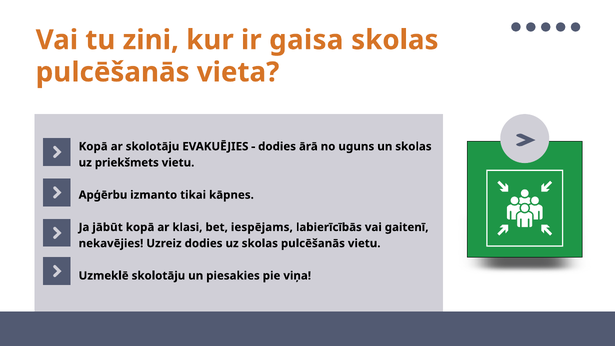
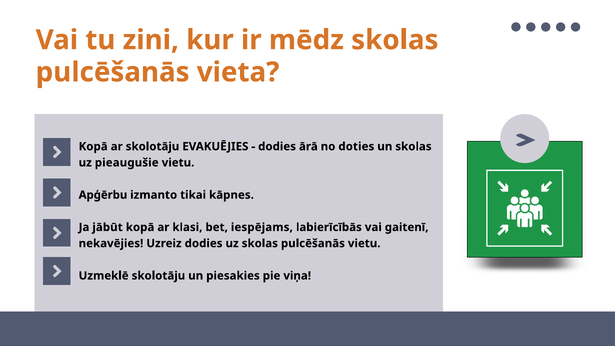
gaisa: gaisa -> mēdz (306, 40)
uguns: uguns -> doties (356, 146)
priekšmets: priekšmets -> pieaugušie (127, 163)
